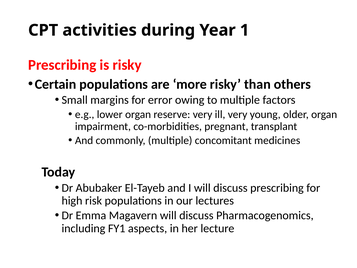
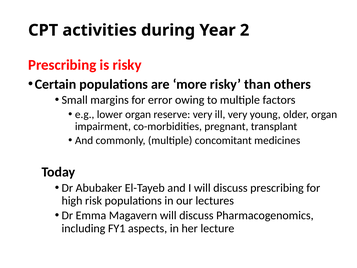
1: 1 -> 2 (245, 30)
